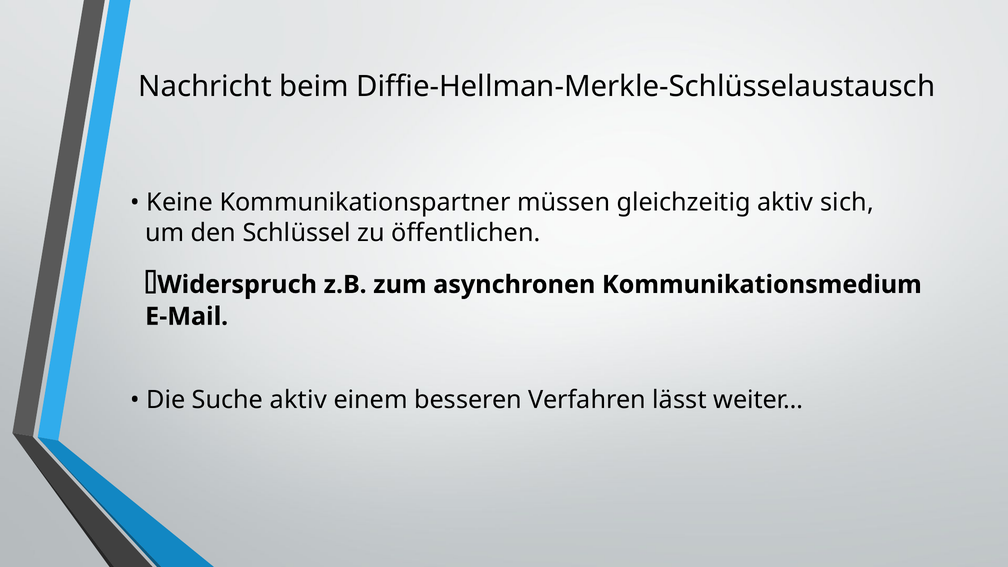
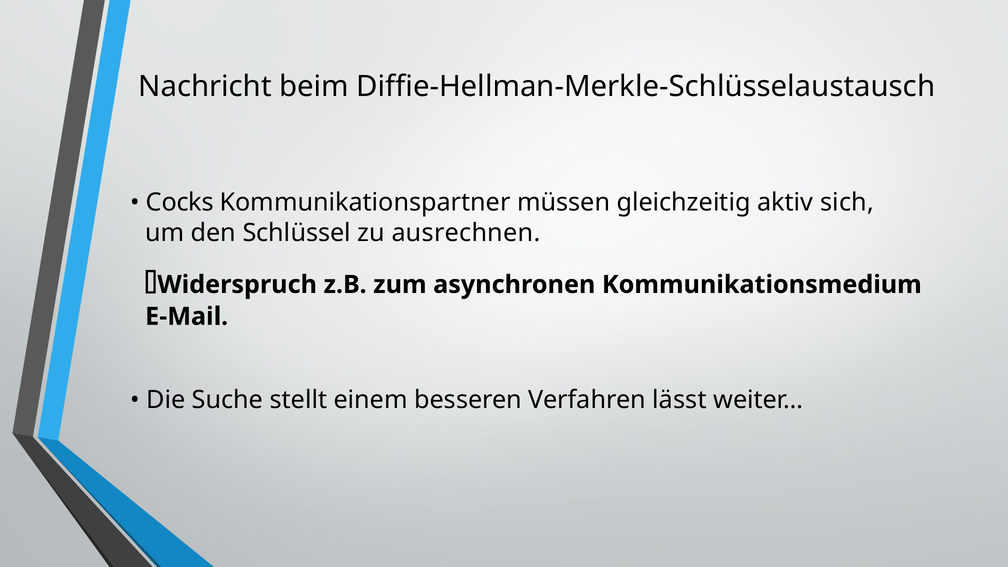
Keine: Keine -> Cocks (180, 203)
öffentlichen: öffentlichen -> ausrechnen (466, 233)
Suche aktiv: aktiv -> stellt (298, 400)
